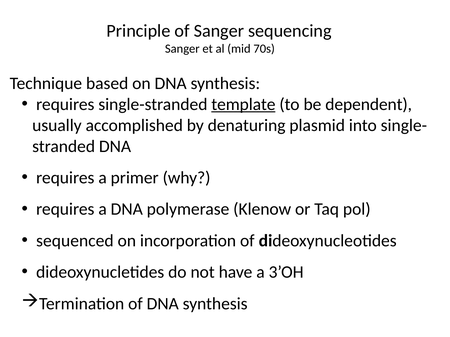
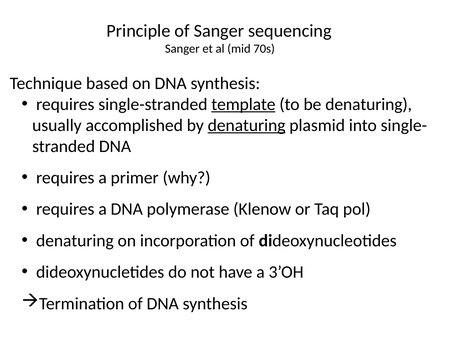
be dependent: dependent -> denaturing (369, 104)
denaturing underline: none -> present (247, 125)
sequenced: sequenced -> denaturing (75, 241)
